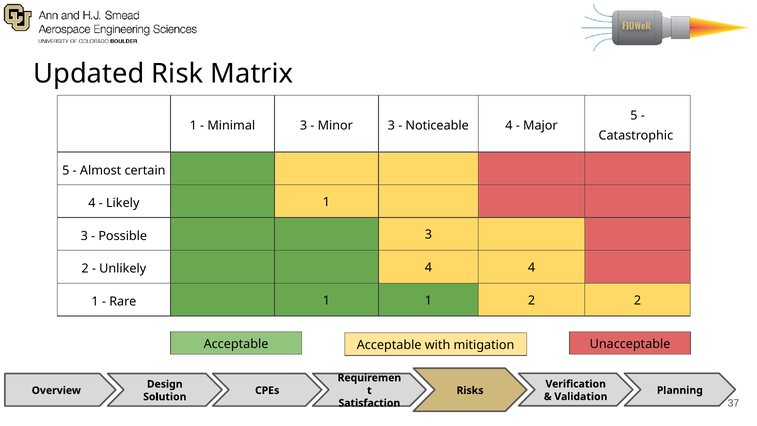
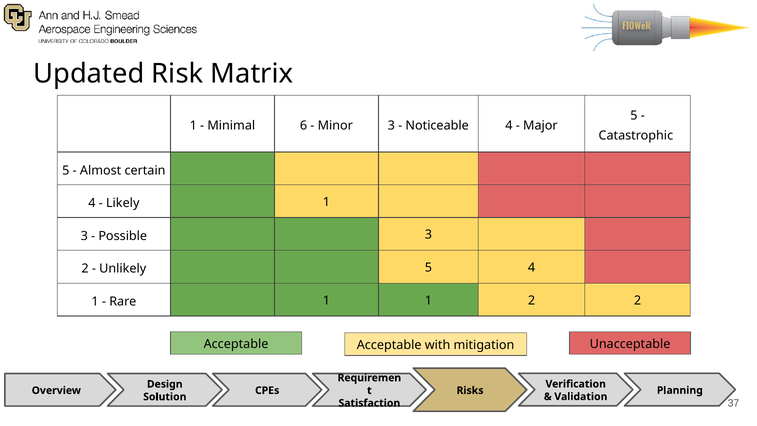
Minimal 3: 3 -> 6 (303, 126)
Unlikely 4: 4 -> 5 (428, 267)
